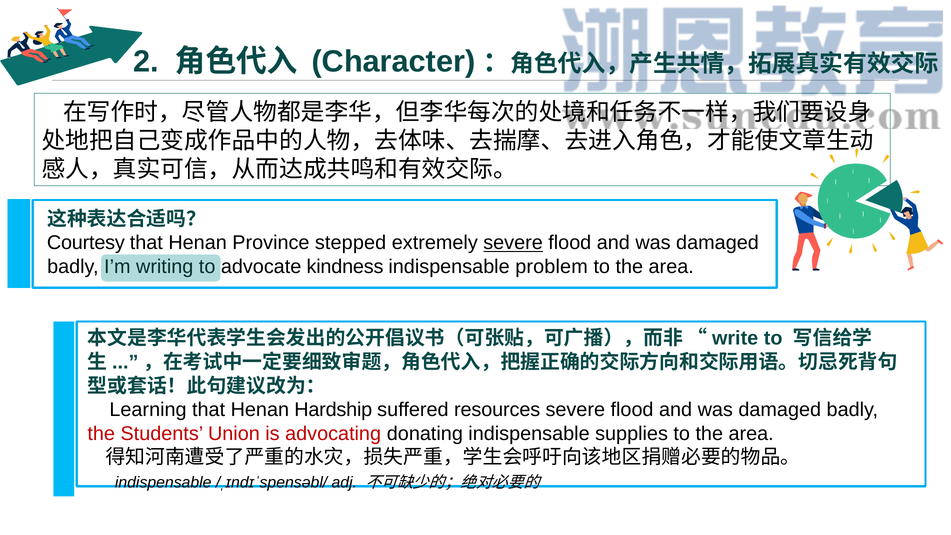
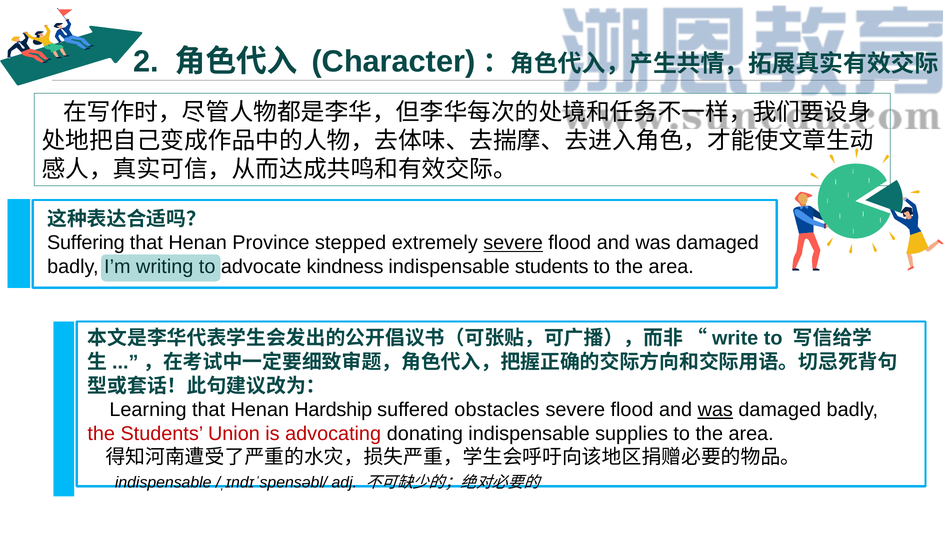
Courtesy: Courtesy -> Suffering (86, 243)
indispensable problem: problem -> students (552, 267)
resources: resources -> obstacles (497, 410)
was underline: none -> present (715, 410)
